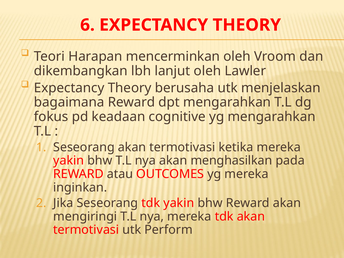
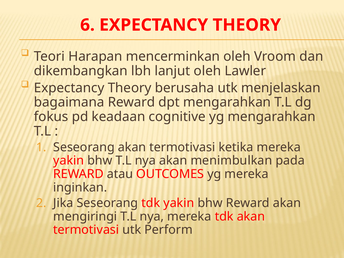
menghasilkan: menghasilkan -> menimbulkan (231, 161)
